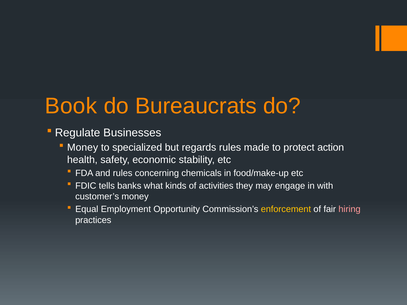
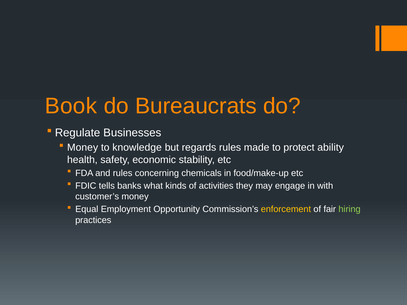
specialized: specialized -> knowledge (137, 148)
action: action -> ability (331, 148)
hiring colour: pink -> light green (350, 209)
